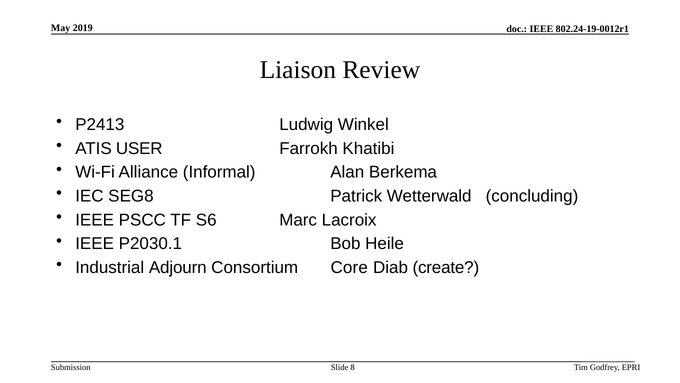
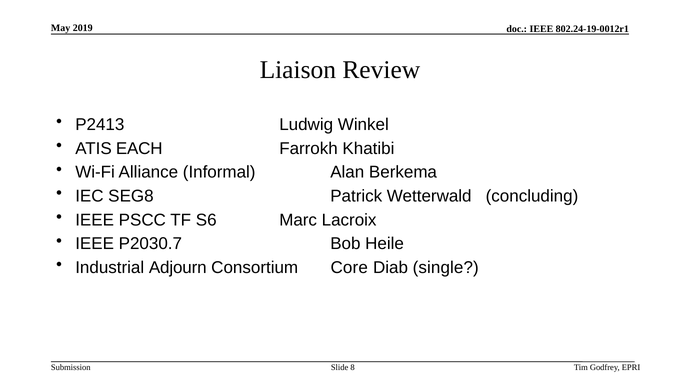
USER: USER -> EACH (139, 148)
P2030.1: P2030.1 -> P2030.7 (150, 243)
create: create -> single (446, 267)
